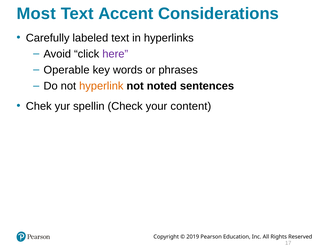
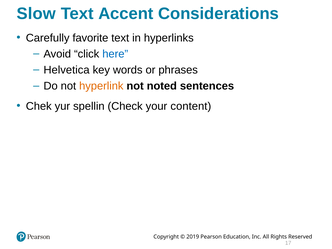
Most: Most -> Slow (36, 14)
labeled: labeled -> favorite (90, 38)
here colour: purple -> blue (115, 54)
Operable: Operable -> Helvetica (67, 70)
